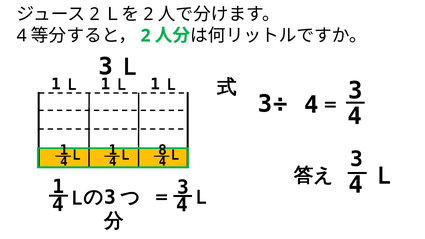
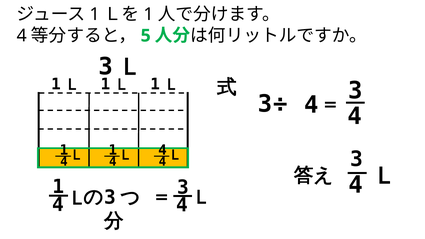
2: 2 -> 1 (95, 14)
2: 2 -> 1 (149, 14)
2: 2 -> 5 (146, 36)
Ｌ 8: 8 -> 4 (162, 150)
